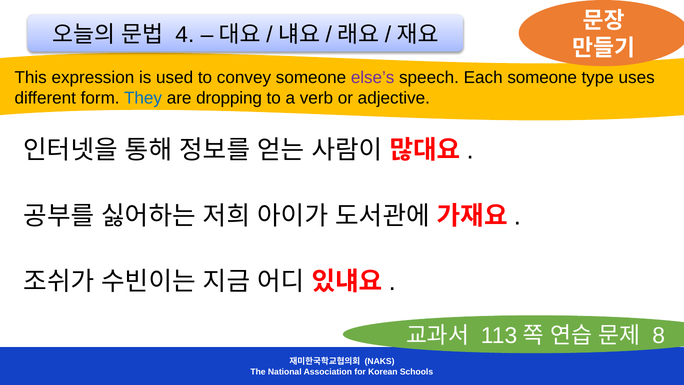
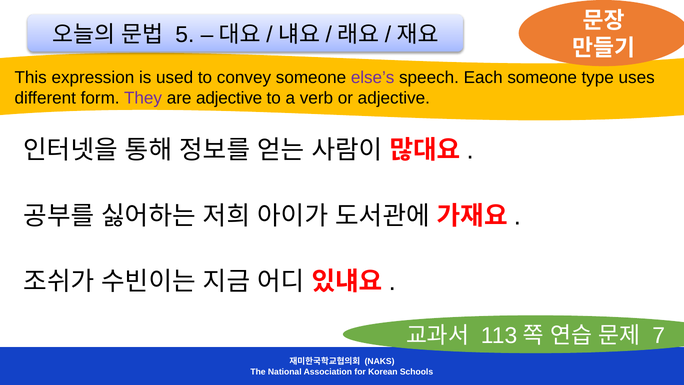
4: 4 -> 5 (185, 35)
They colour: blue -> purple (143, 98)
are dropping: dropping -> adjective (229, 98)
8: 8 -> 7 (659, 336)
